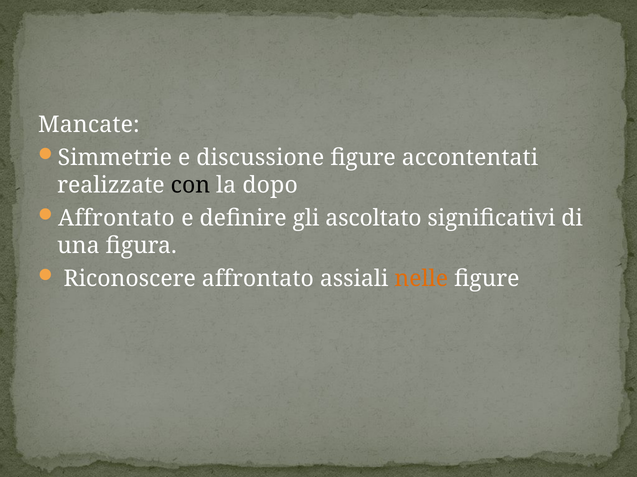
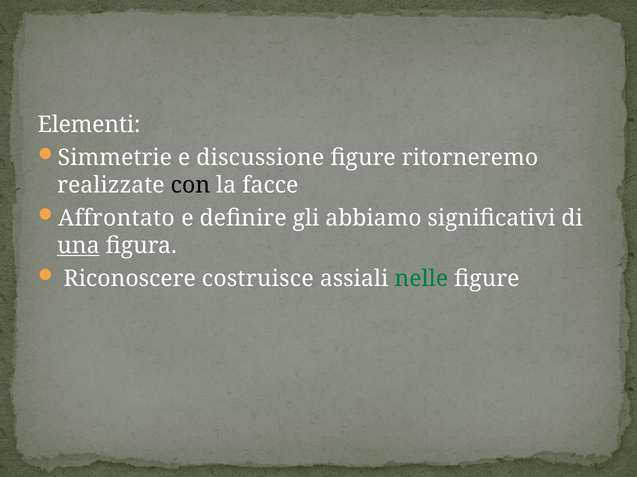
Mancate: Mancate -> Elementi (89, 125)
accontentati: accontentati -> ritorneremo (470, 158)
dopo: dopo -> facce (270, 185)
ascoltato: ascoltato -> abbiamo (373, 218)
una underline: none -> present (78, 246)
Riconoscere affrontato: affrontato -> costruisce (258, 279)
nelle colour: orange -> green (421, 279)
